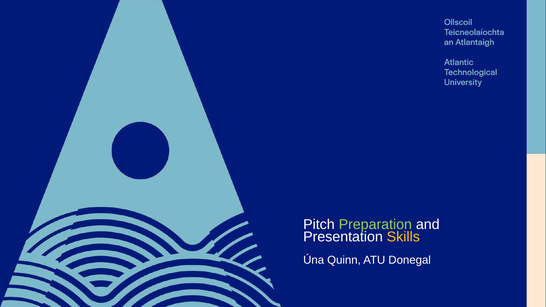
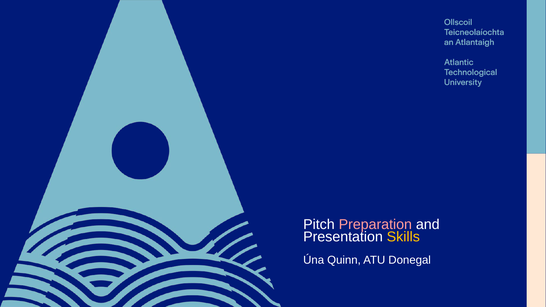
Preparation colour: light green -> pink (375, 224)
